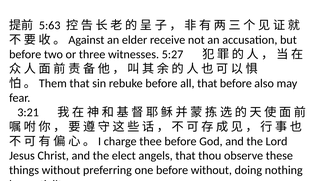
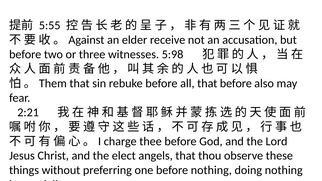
5:63: 5:63 -> 5:55 (50, 25)
5:27: 5:27 -> 5:98 (173, 54)
3:21: 3:21 -> 2:21 (28, 112)
before without: without -> nothing (211, 170)
